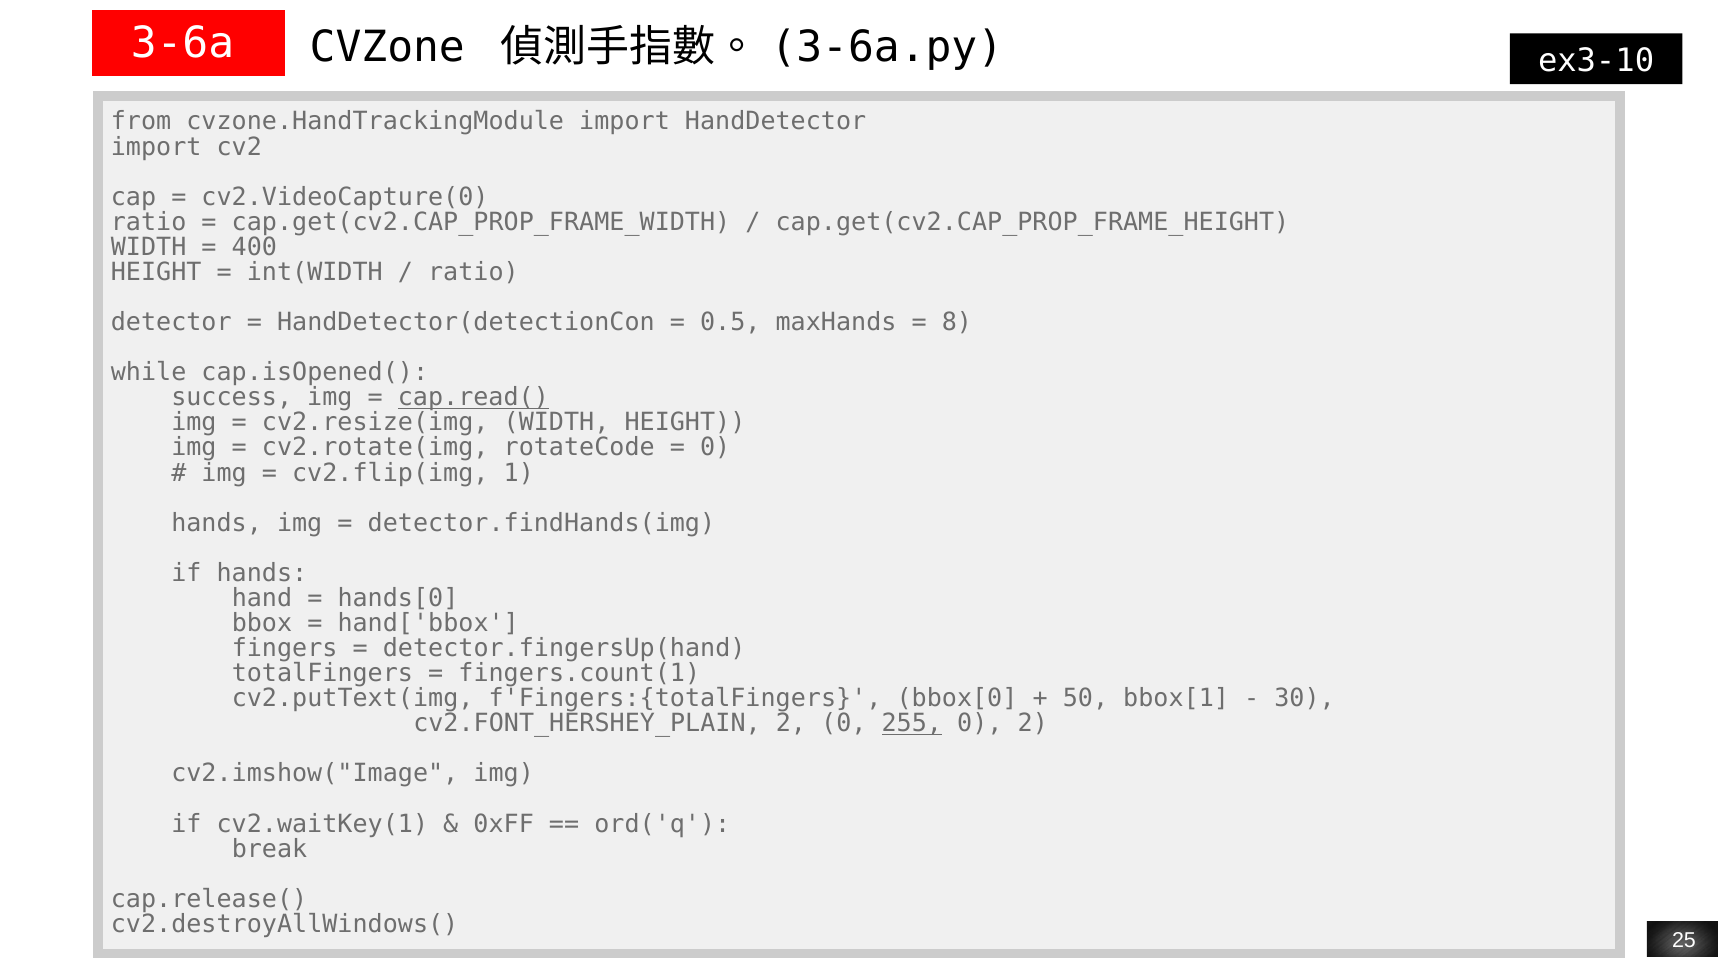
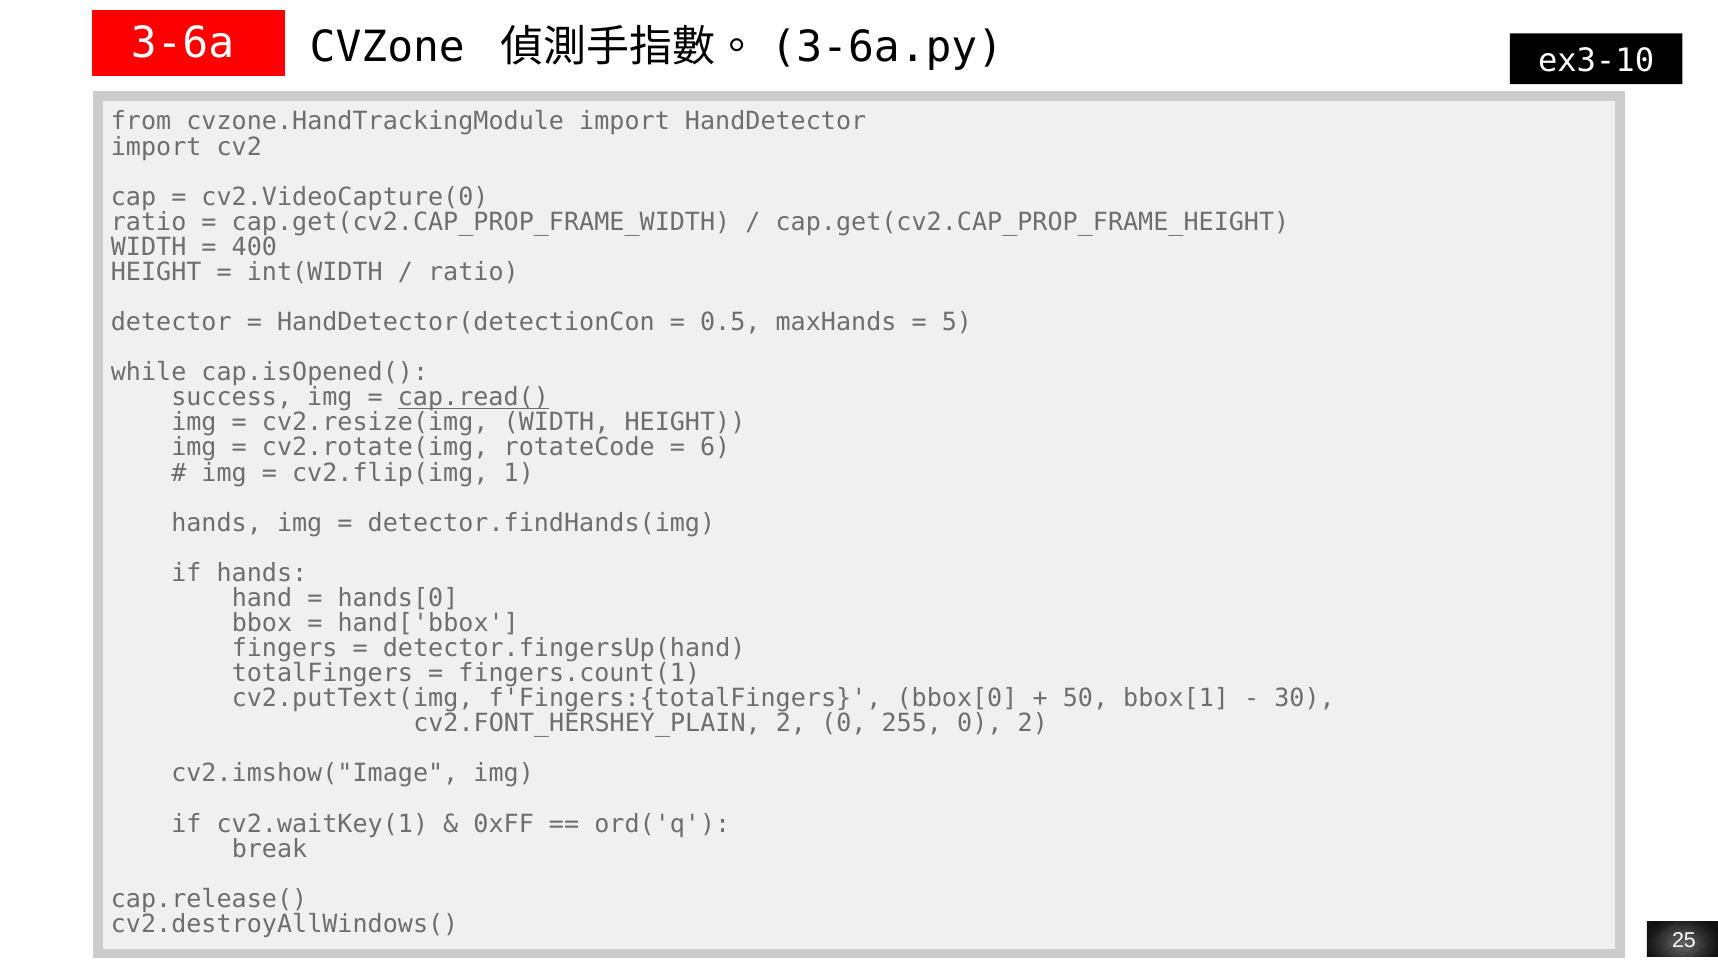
8: 8 -> 5 (957, 322)
0: 0 -> 6 (715, 447)
255 underline: present -> none (912, 723)
